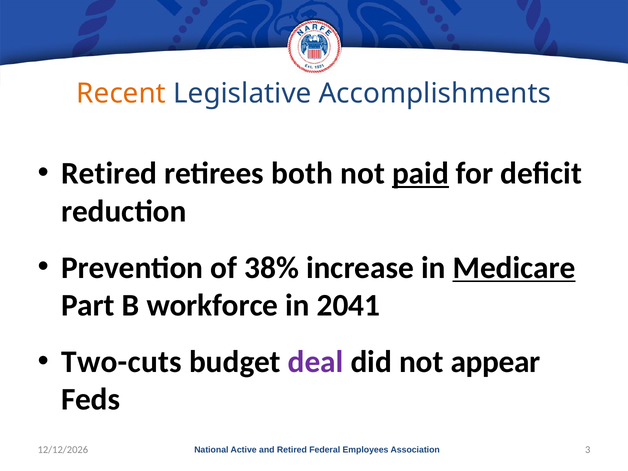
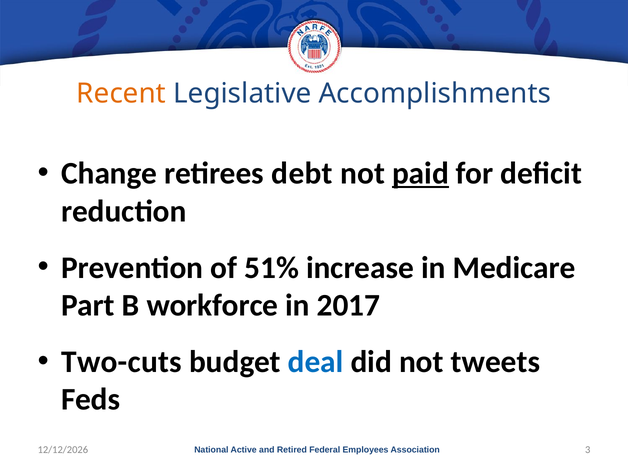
Retired: Retired -> Change (109, 174)
both: both -> debt (302, 174)
38%: 38% -> 51% (272, 268)
Medicare underline: present -> none (514, 268)
2041: 2041 -> 2017 (348, 305)
deal colour: purple -> blue (316, 362)
appear: appear -> tweets (495, 362)
